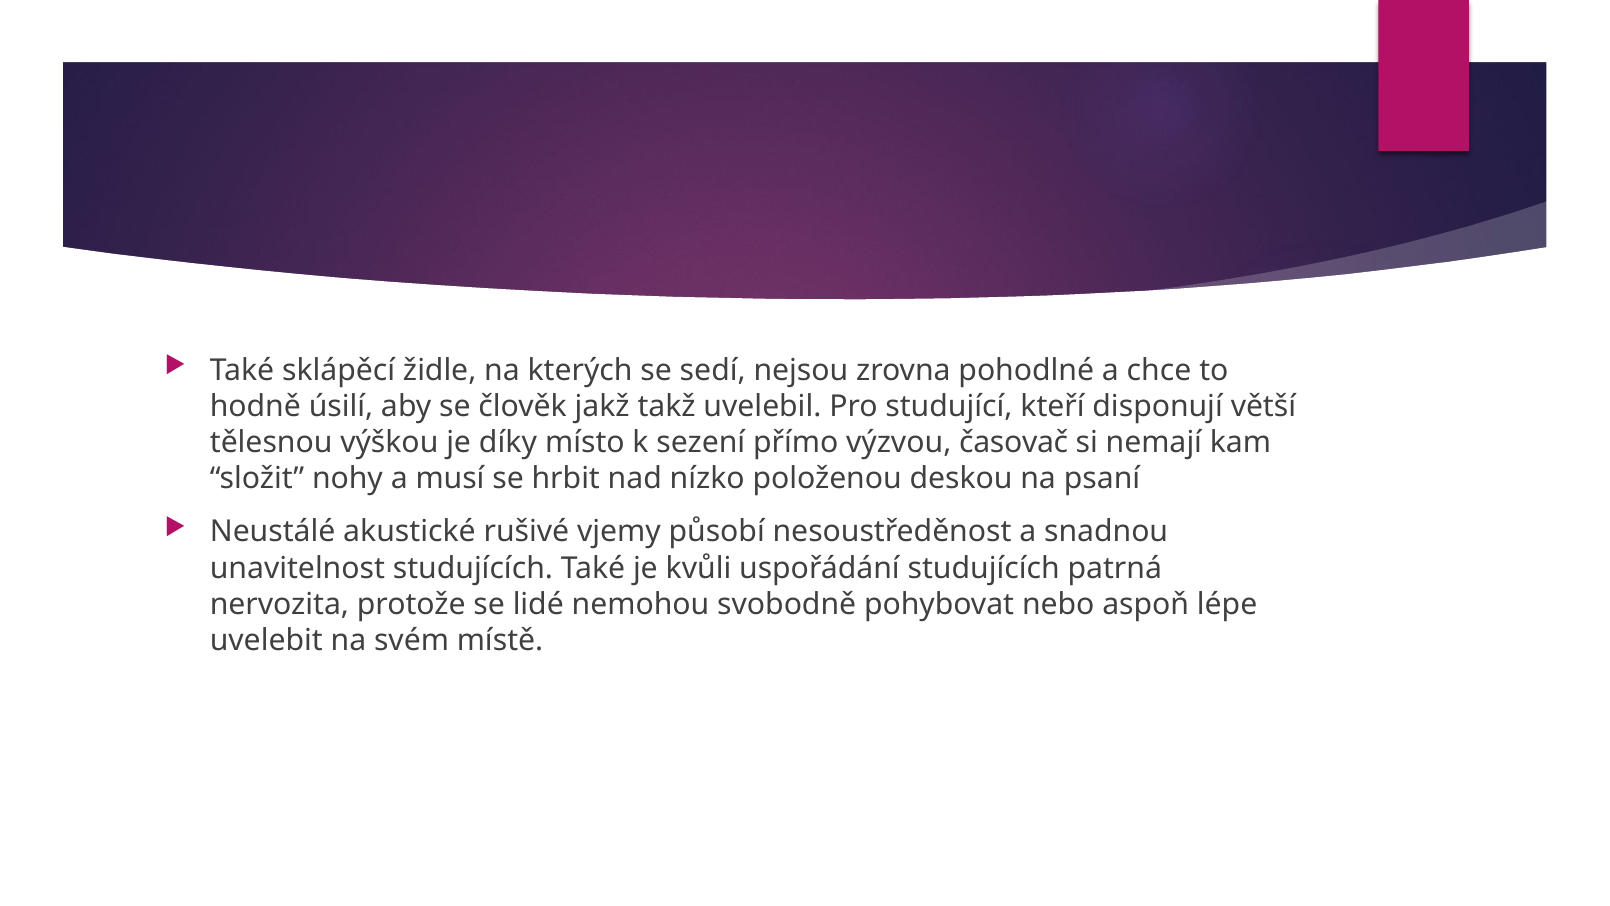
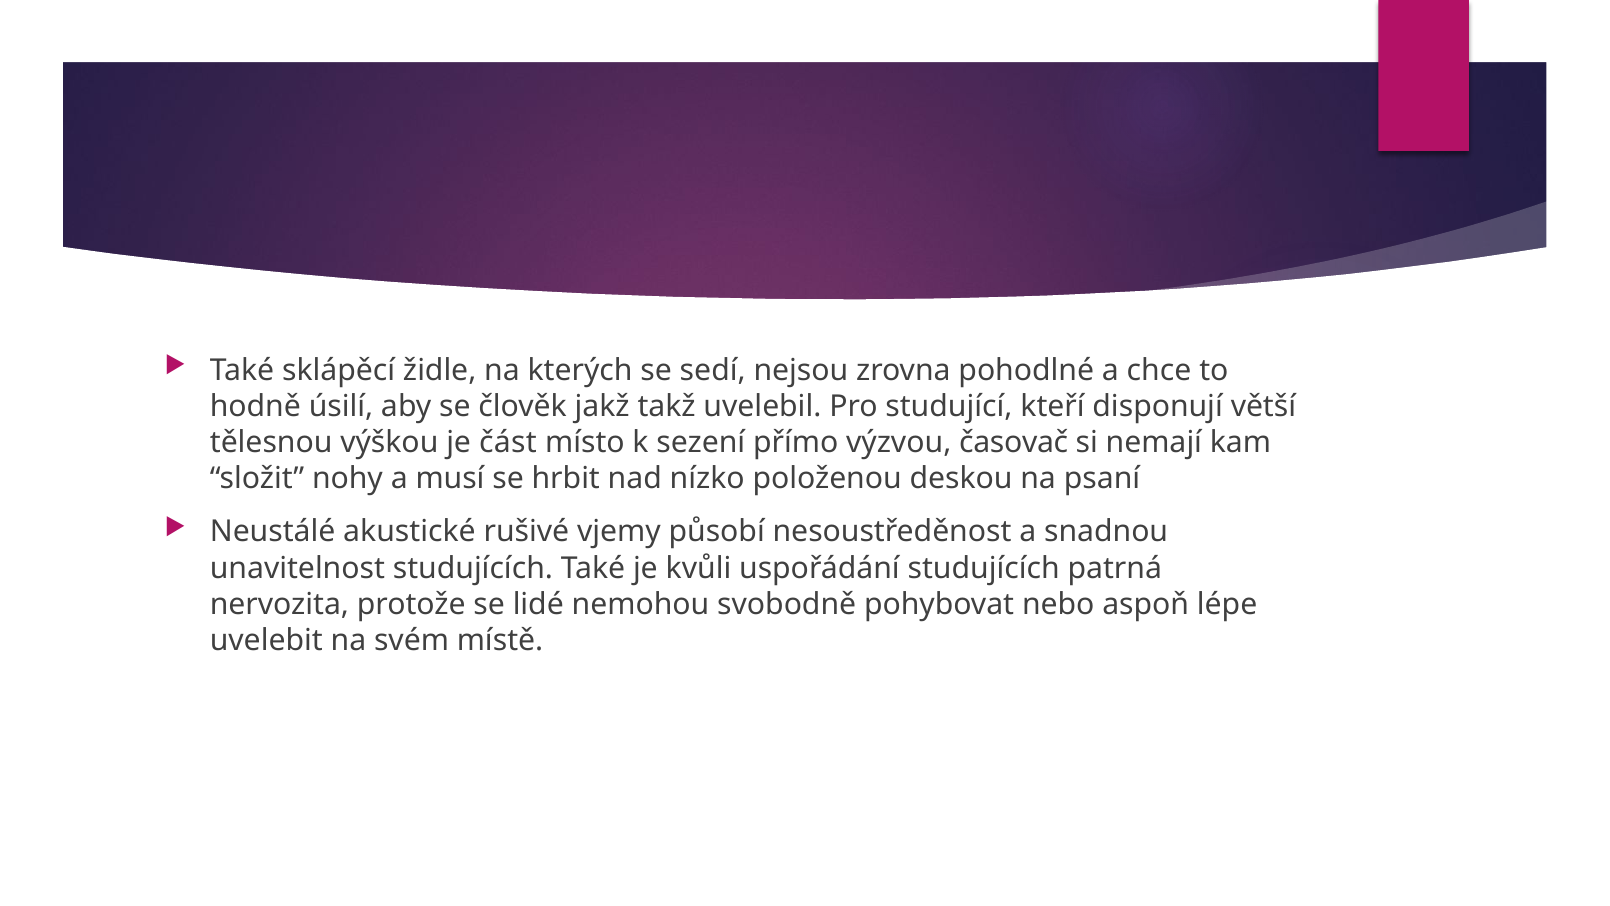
díky: díky -> část (508, 443)
